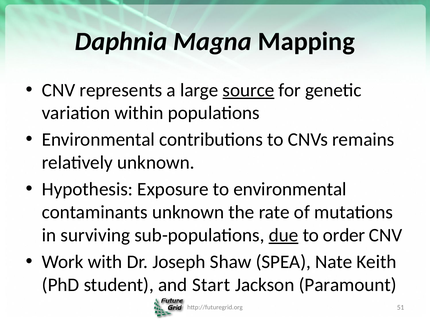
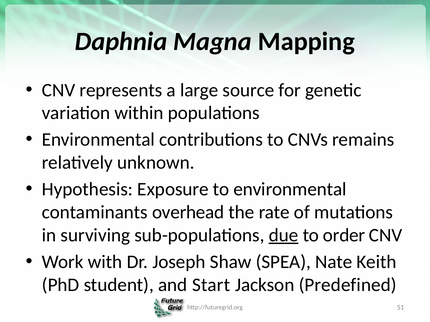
source underline: present -> none (248, 90)
contaminants unknown: unknown -> overhead (188, 213)
Paramount: Paramount -> Predefined (348, 285)
